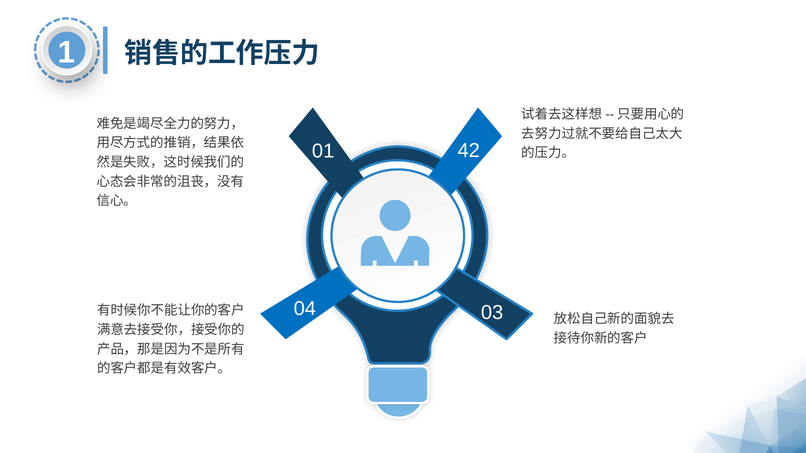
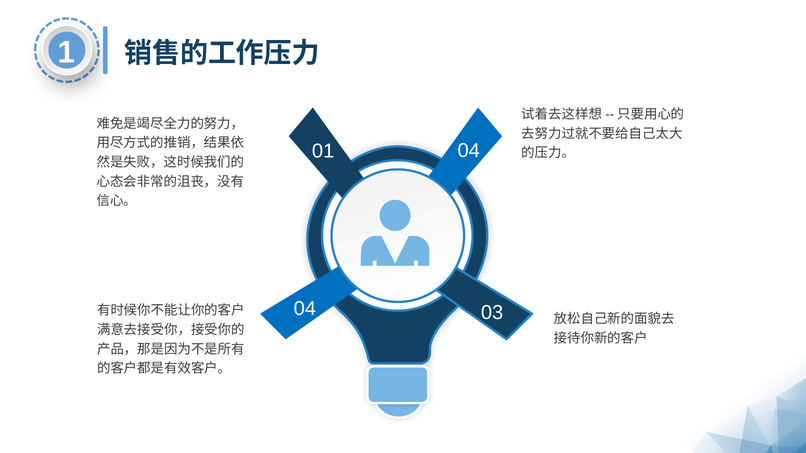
01 42: 42 -> 04 (469, 151)
